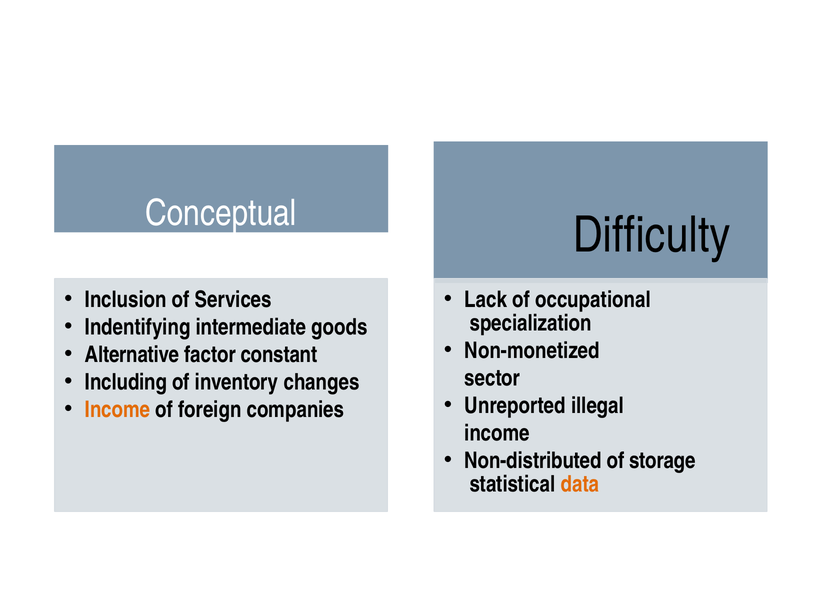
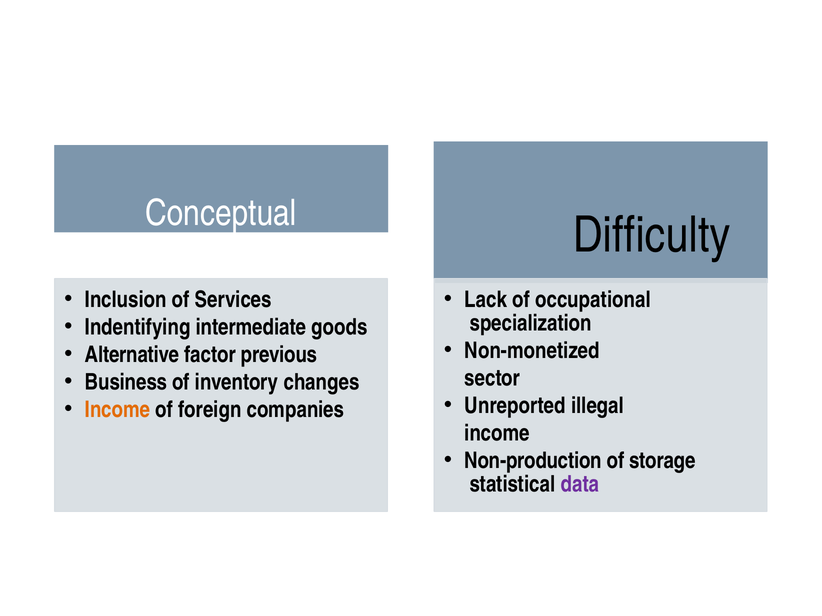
constant: constant -> previous (279, 355)
Including: Including -> Business (126, 382)
Non-distributed: Non-distributed -> Non-production (533, 461)
data colour: orange -> purple (580, 485)
